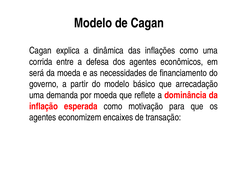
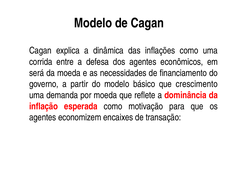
arrecadação: arrecadação -> crescimento (197, 84)
